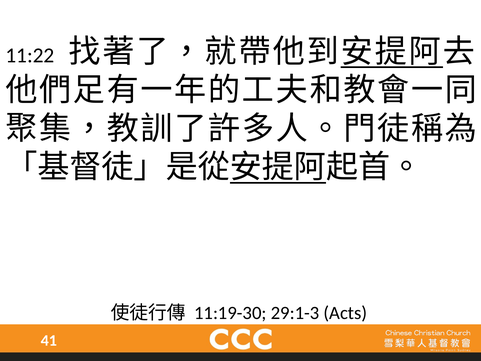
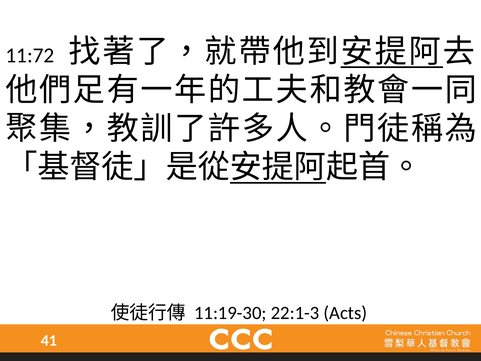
11:22: 11:22 -> 11:72 (30, 55)
29:1-3: 29:1-3 -> 22:1-3 (295, 313)
